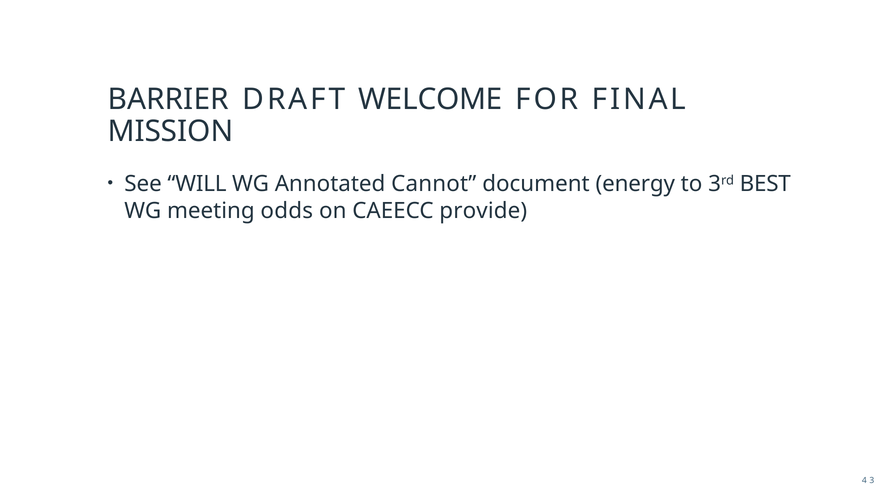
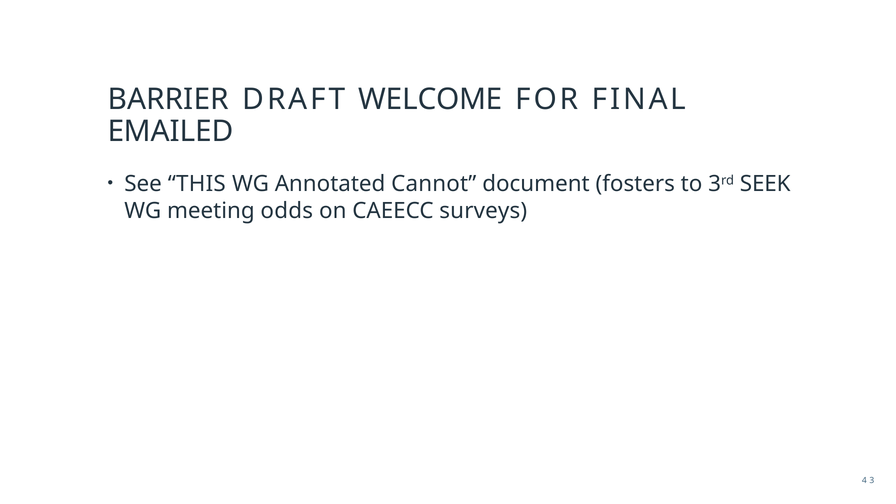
MISSION: MISSION -> EMAILED (170, 131)
WILL: WILL -> THIS (197, 184)
energy: energy -> fosters (635, 184)
BEST: BEST -> SEEK (765, 184)
provide: provide -> surveys (483, 211)
